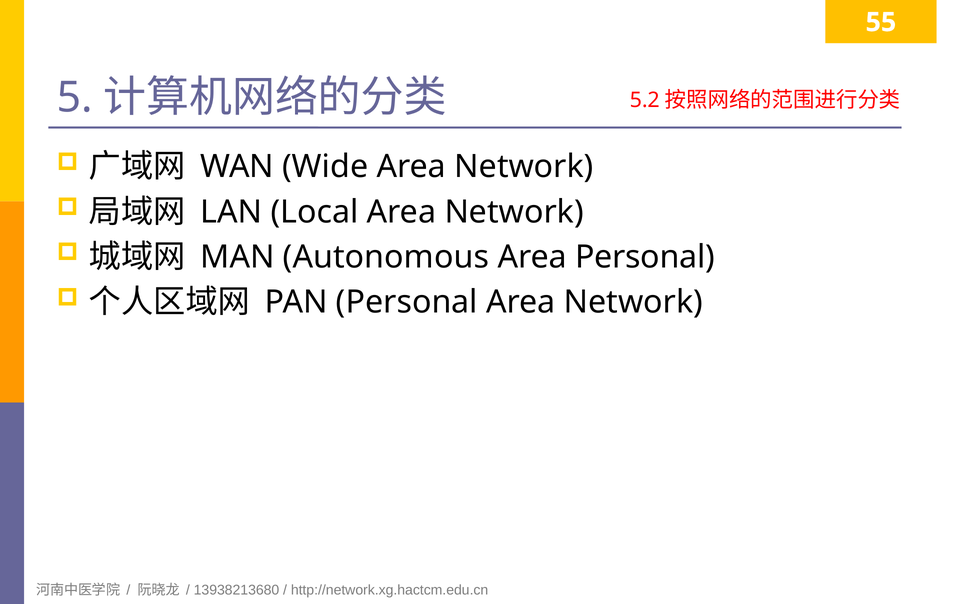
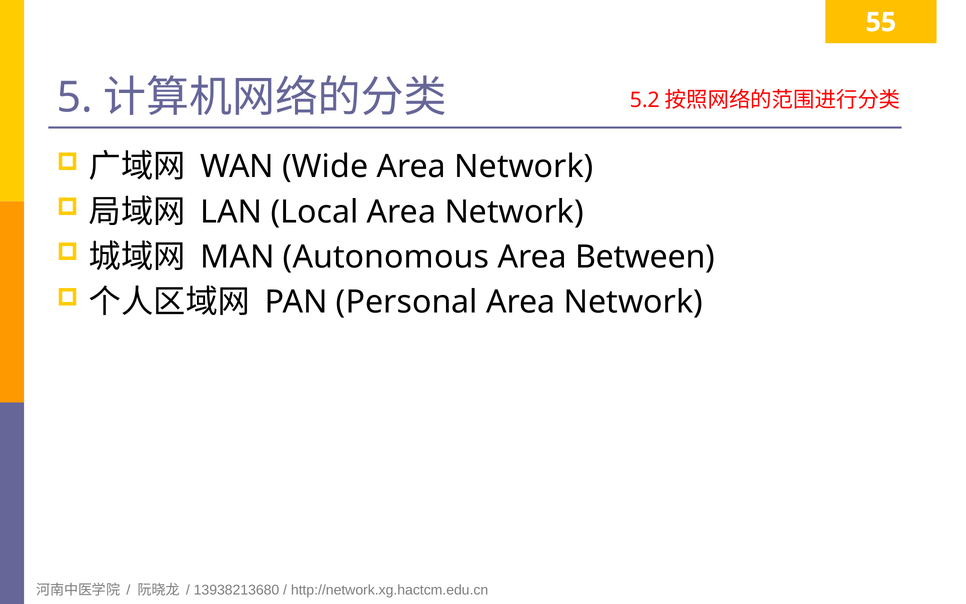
Area Personal: Personal -> Between (645, 257)
